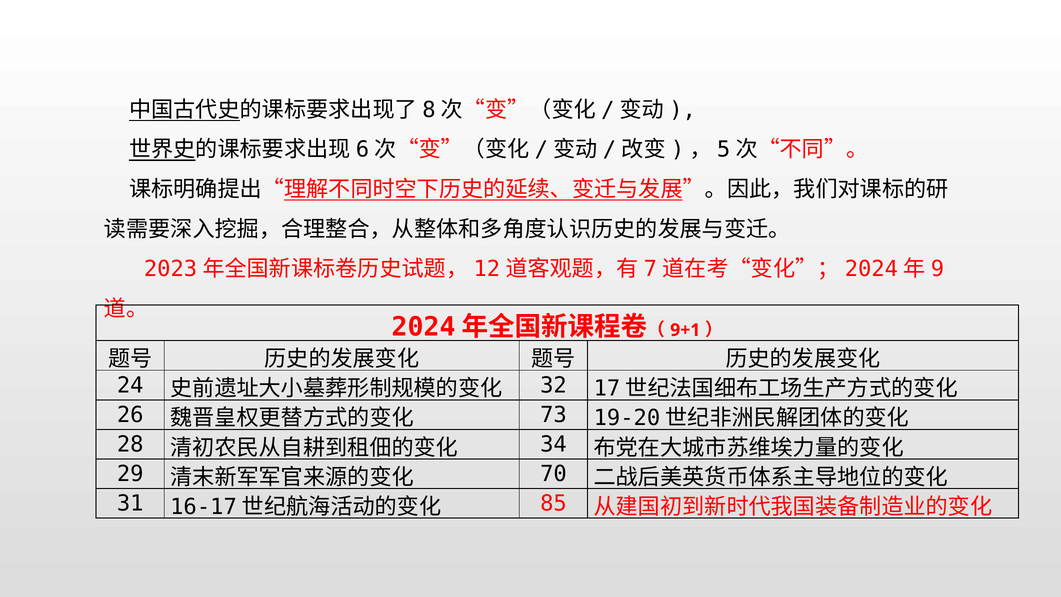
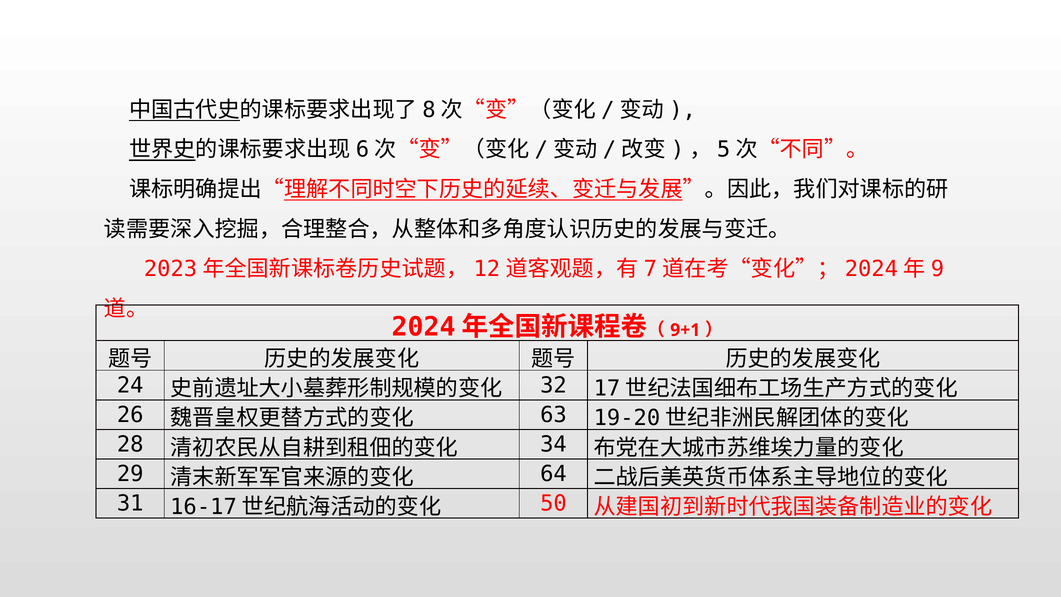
73: 73 -> 63 (553, 415)
70: 70 -> 64 (553, 474)
85: 85 -> 50 (553, 504)
